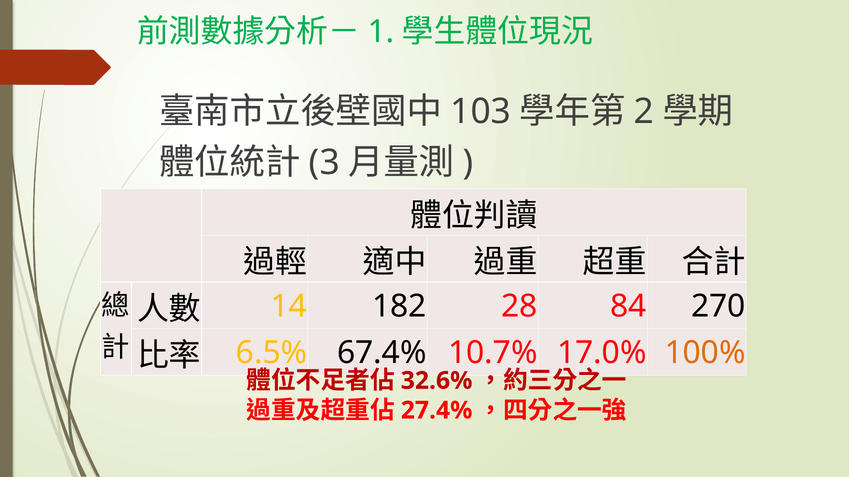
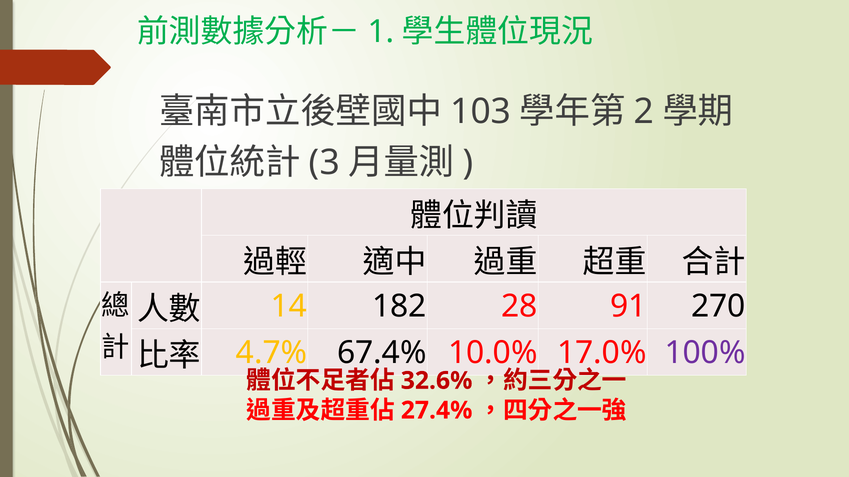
84: 84 -> 91 (628, 307)
6.5%: 6.5% -> 4.7% (271, 353)
10.7%: 10.7% -> 10.0% (493, 353)
100% colour: orange -> purple (705, 353)
